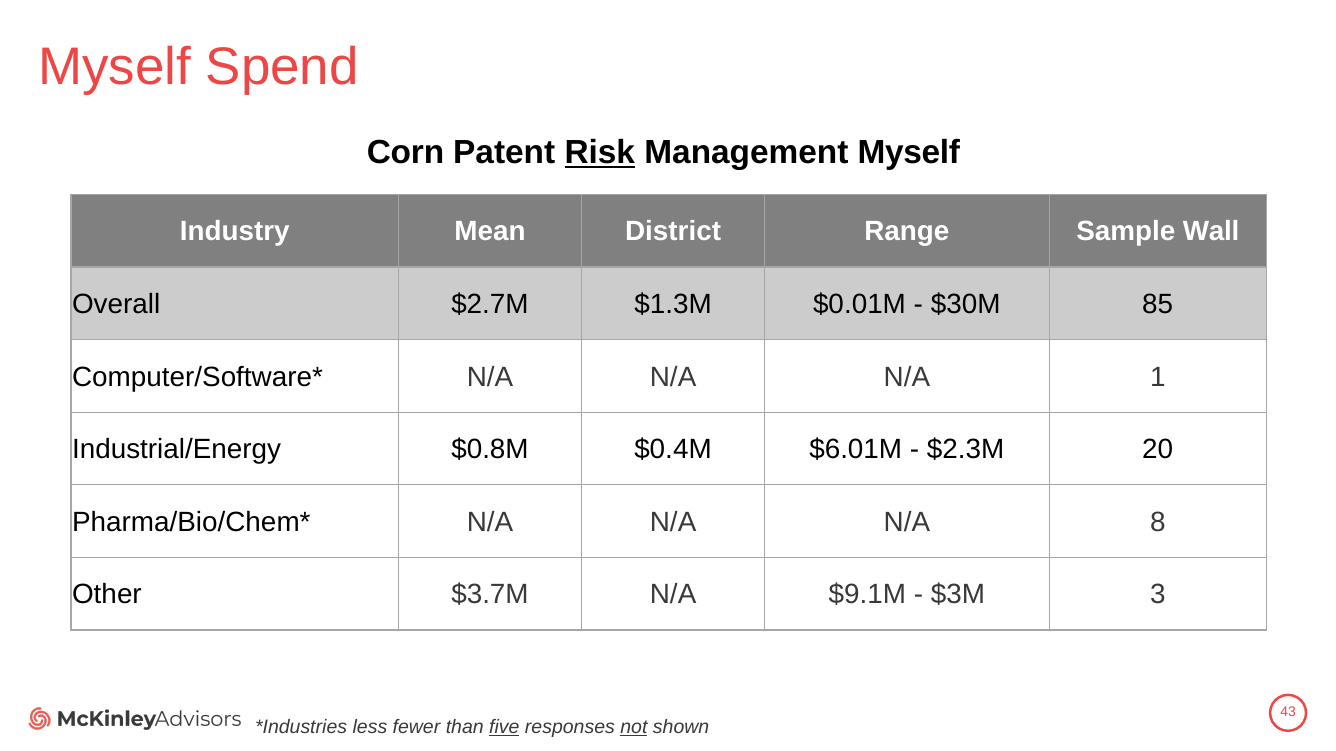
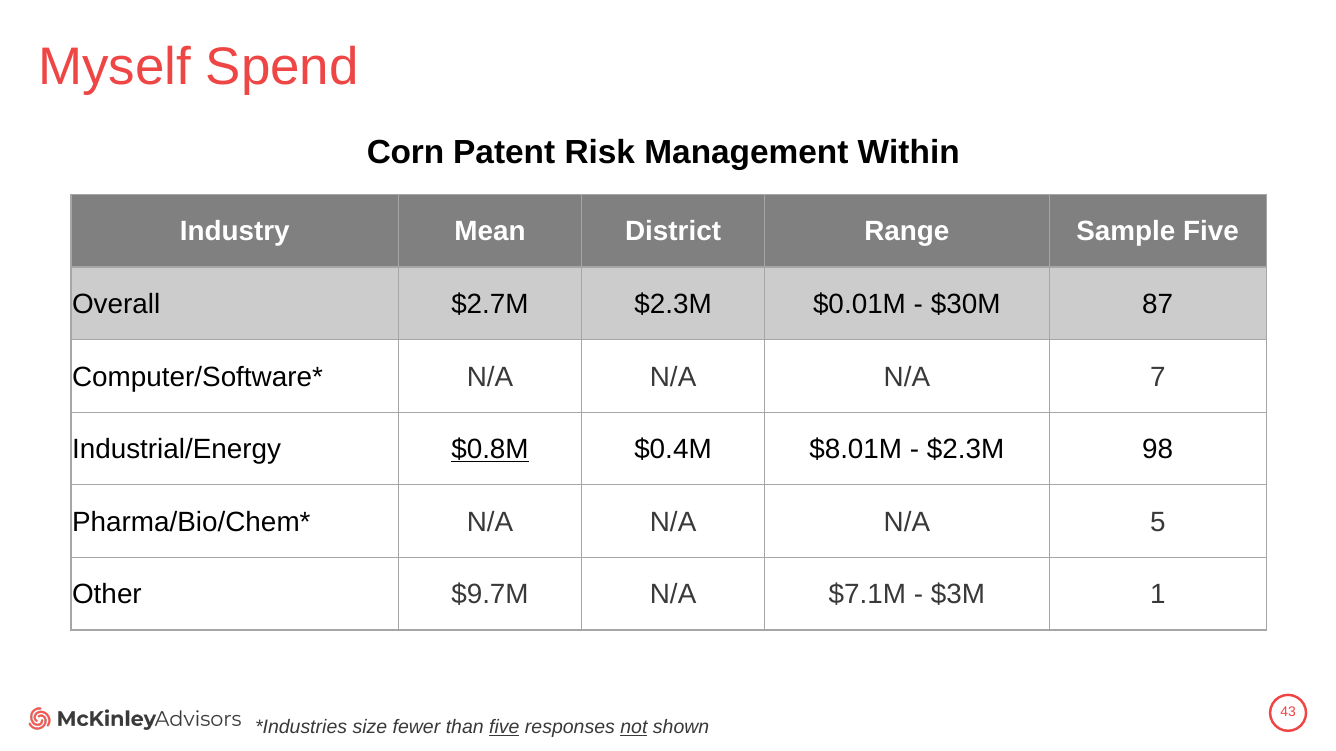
Risk underline: present -> none (600, 153)
Management Myself: Myself -> Within (909, 153)
Sample Wall: Wall -> Five (1211, 232)
$2.7M $1.3M: $1.3M -> $2.3M (673, 304)
85: 85 -> 87 (1158, 304)
1: 1 -> 7 (1158, 377)
$0.8M underline: none -> present (490, 450)
$6.01M: $6.01M -> $8.01M (856, 450)
20: 20 -> 98 (1158, 450)
8: 8 -> 5 (1158, 522)
$3.7M: $3.7M -> $9.7M (490, 595)
$9.1M: $9.1M -> $7.1M (867, 595)
3: 3 -> 1 (1158, 595)
less: less -> size (370, 728)
